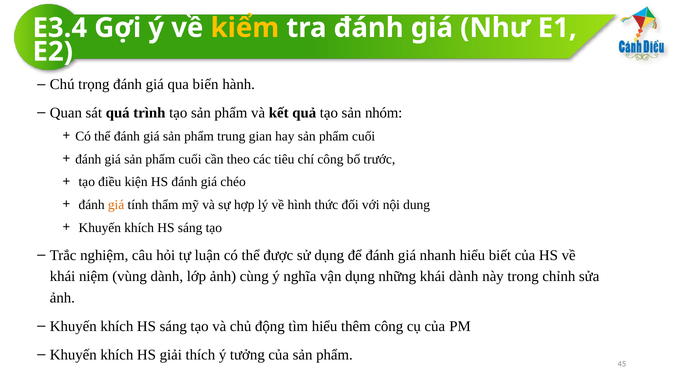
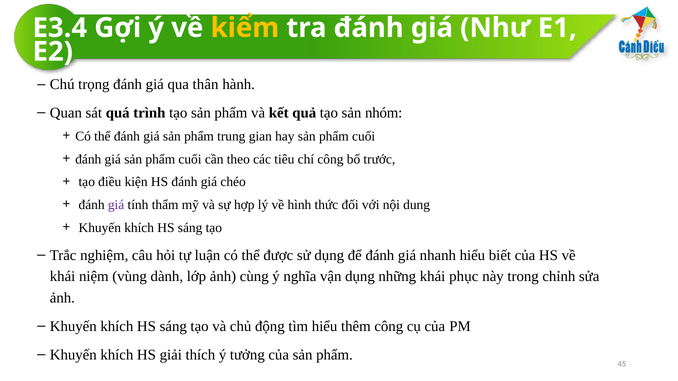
biến: biến -> thân (206, 85)
giá colour: orange -> purple (116, 205)
khái dành: dành -> phục (464, 277)
